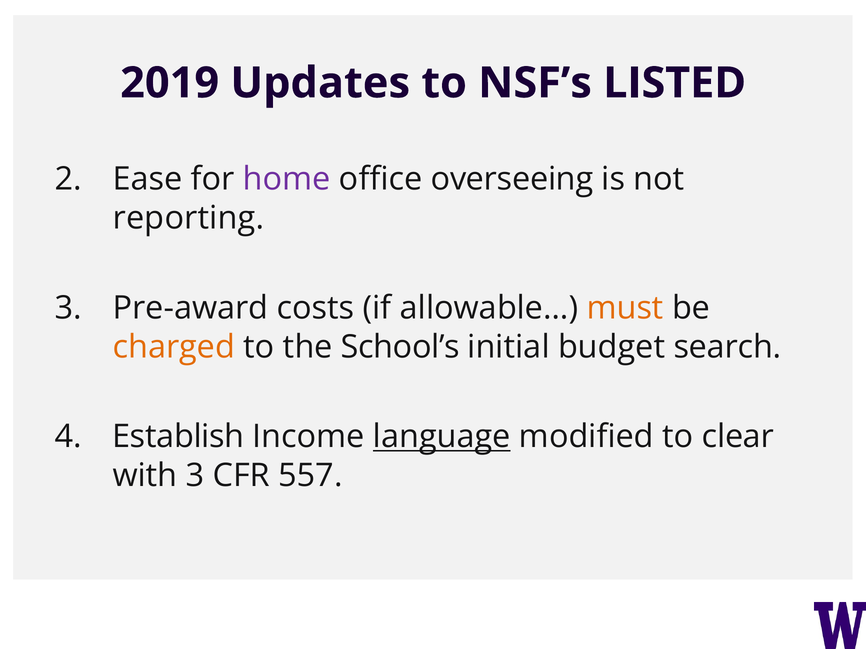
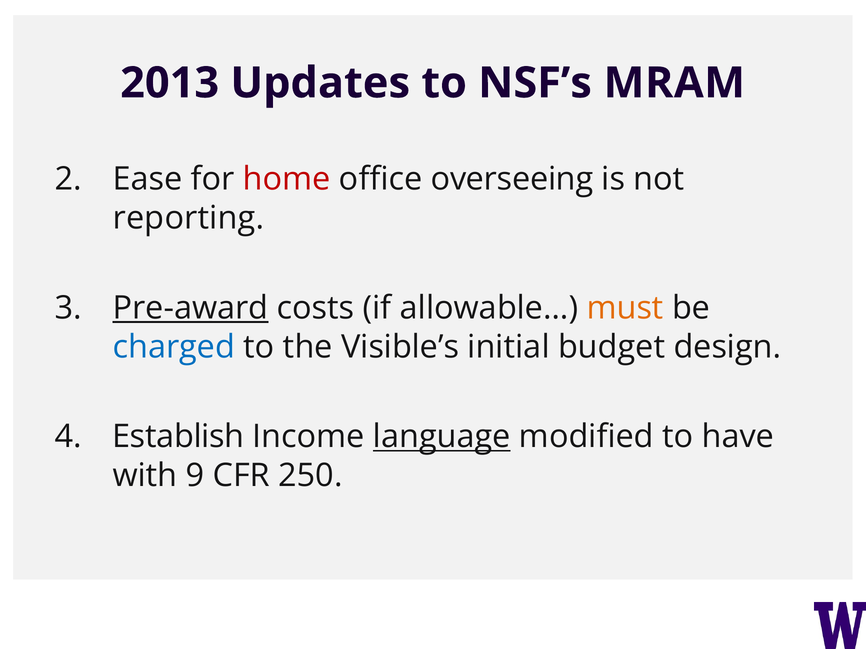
2019: 2019 -> 2013 (170, 83)
LISTED: LISTED -> MRAM (674, 83)
home colour: purple -> red (287, 179)
Pre-award underline: none -> present (190, 308)
charged colour: orange -> blue (174, 347)
School’s: School’s -> Visible’s (400, 347)
search: search -> design (727, 347)
clear: clear -> have (738, 437)
with 3: 3 -> 9 (195, 476)
557: 557 -> 250 (310, 476)
